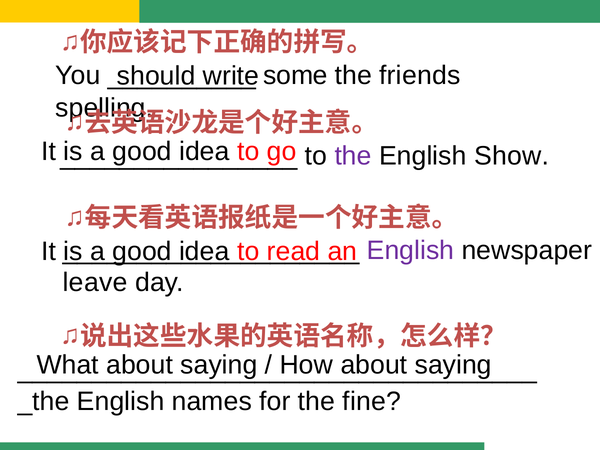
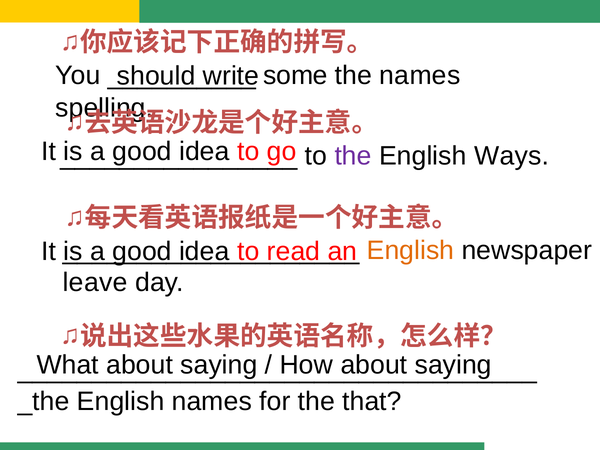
the friends: friends -> names (420, 76)
Show: Show -> Ways (512, 156)
English colour: purple -> orange (411, 250)
fine: fine -> that (372, 402)
